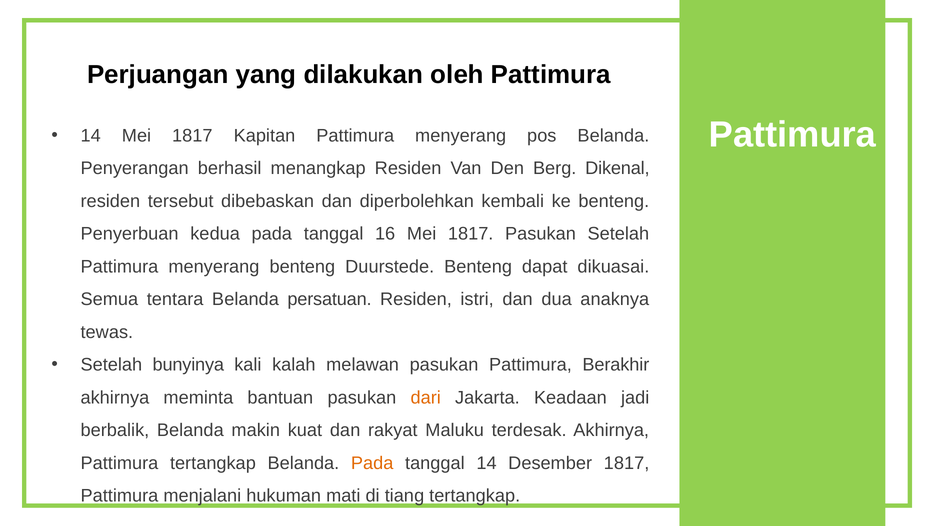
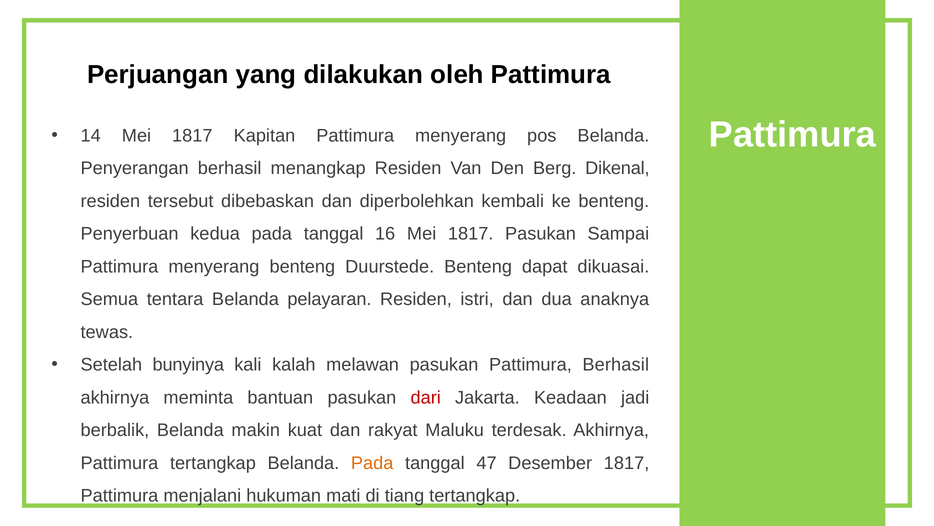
Pasukan Setelah: Setelah -> Sampai (618, 234)
persatuan: persatuan -> pelayaran (329, 299)
Pattimura Berakhir: Berakhir -> Berhasil (616, 364)
dari colour: orange -> red (426, 397)
tanggal 14: 14 -> 47 (487, 463)
